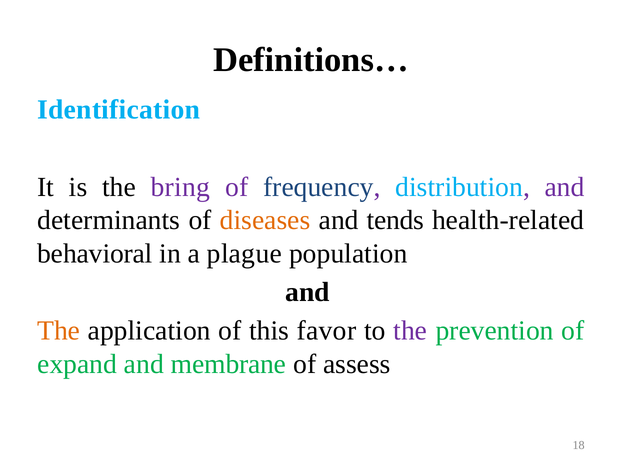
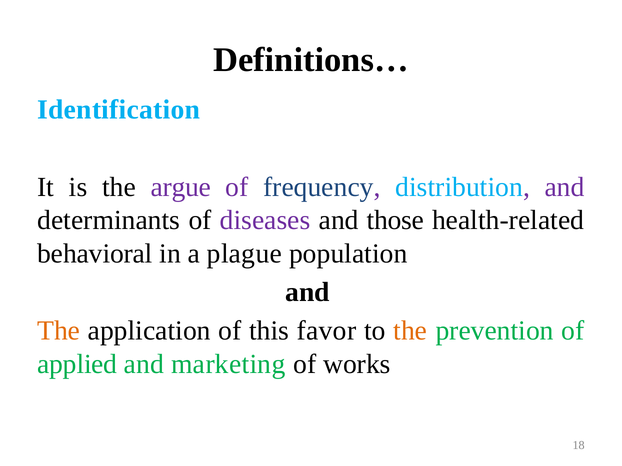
bring: bring -> argue (181, 187)
diseases colour: orange -> purple (265, 220)
tends: tends -> those (396, 220)
the colour: purple -> orange (410, 331)
expand: expand -> applied (77, 364)
membrane: membrane -> marketing (228, 364)
assess: assess -> works (357, 364)
